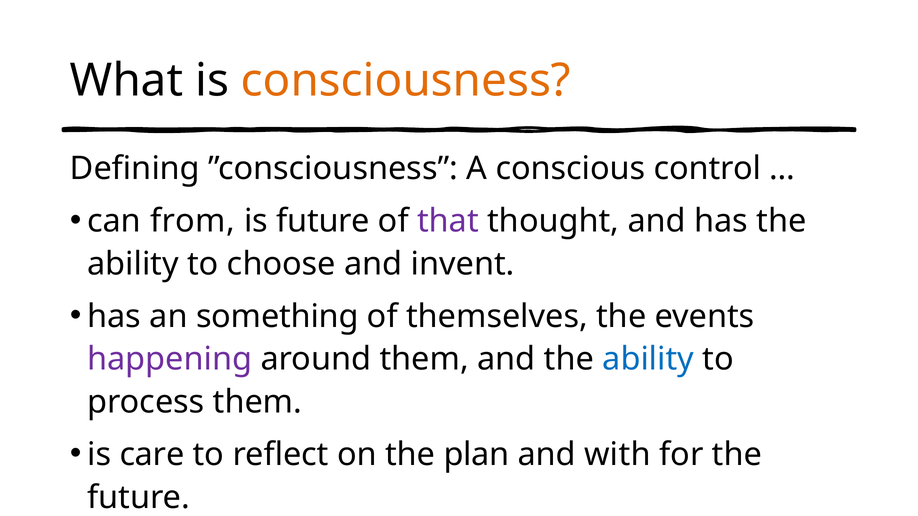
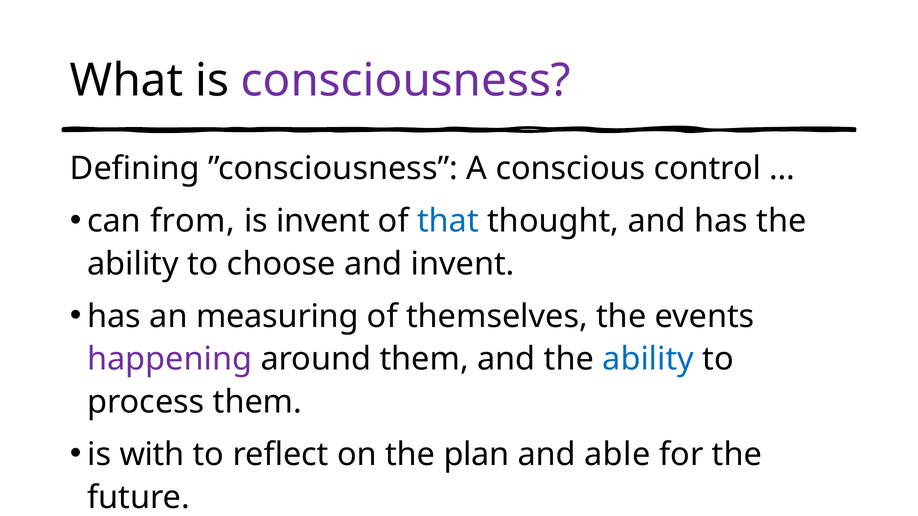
consciousness colour: orange -> purple (406, 81)
is future: future -> invent (323, 221)
that colour: purple -> blue (448, 221)
something: something -> measuring (277, 317)
is care: care -> with (152, 455)
and with: with -> able (617, 455)
